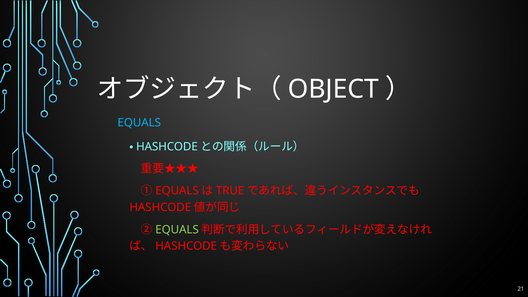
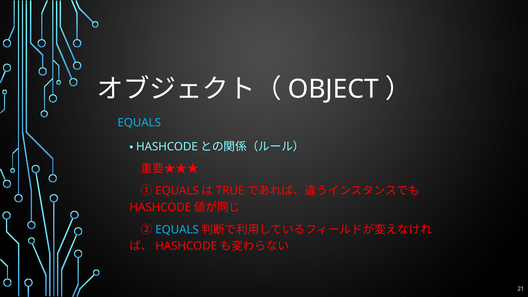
EQUALS colour: light green -> light blue (177, 230)
